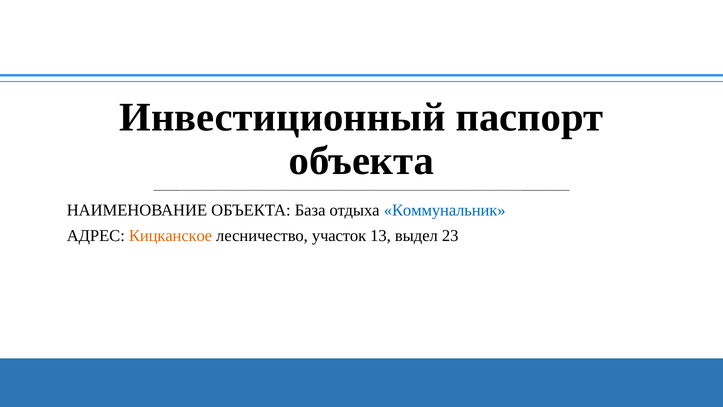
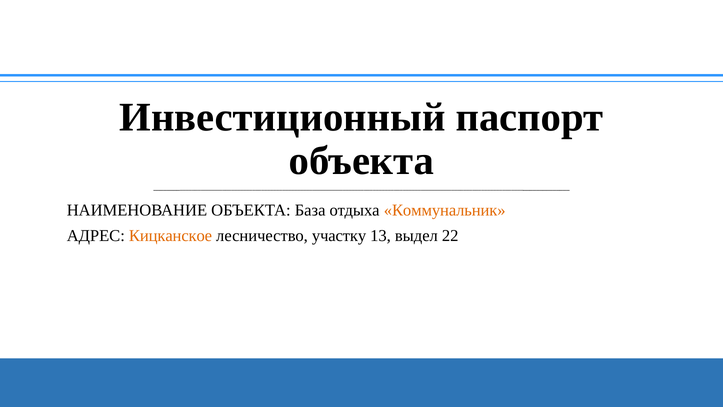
Коммунальник colour: blue -> orange (445, 210)
участок: участок -> участку (339, 236)
23: 23 -> 22 (450, 236)
